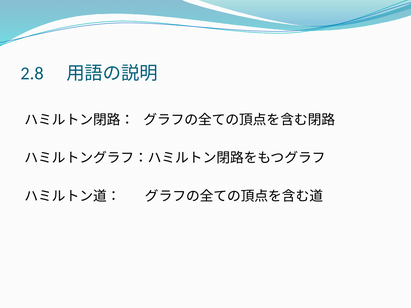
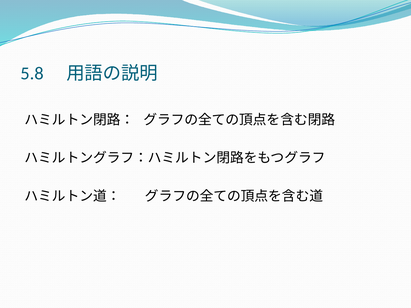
2.8: 2.8 -> 5.8 (32, 73)
